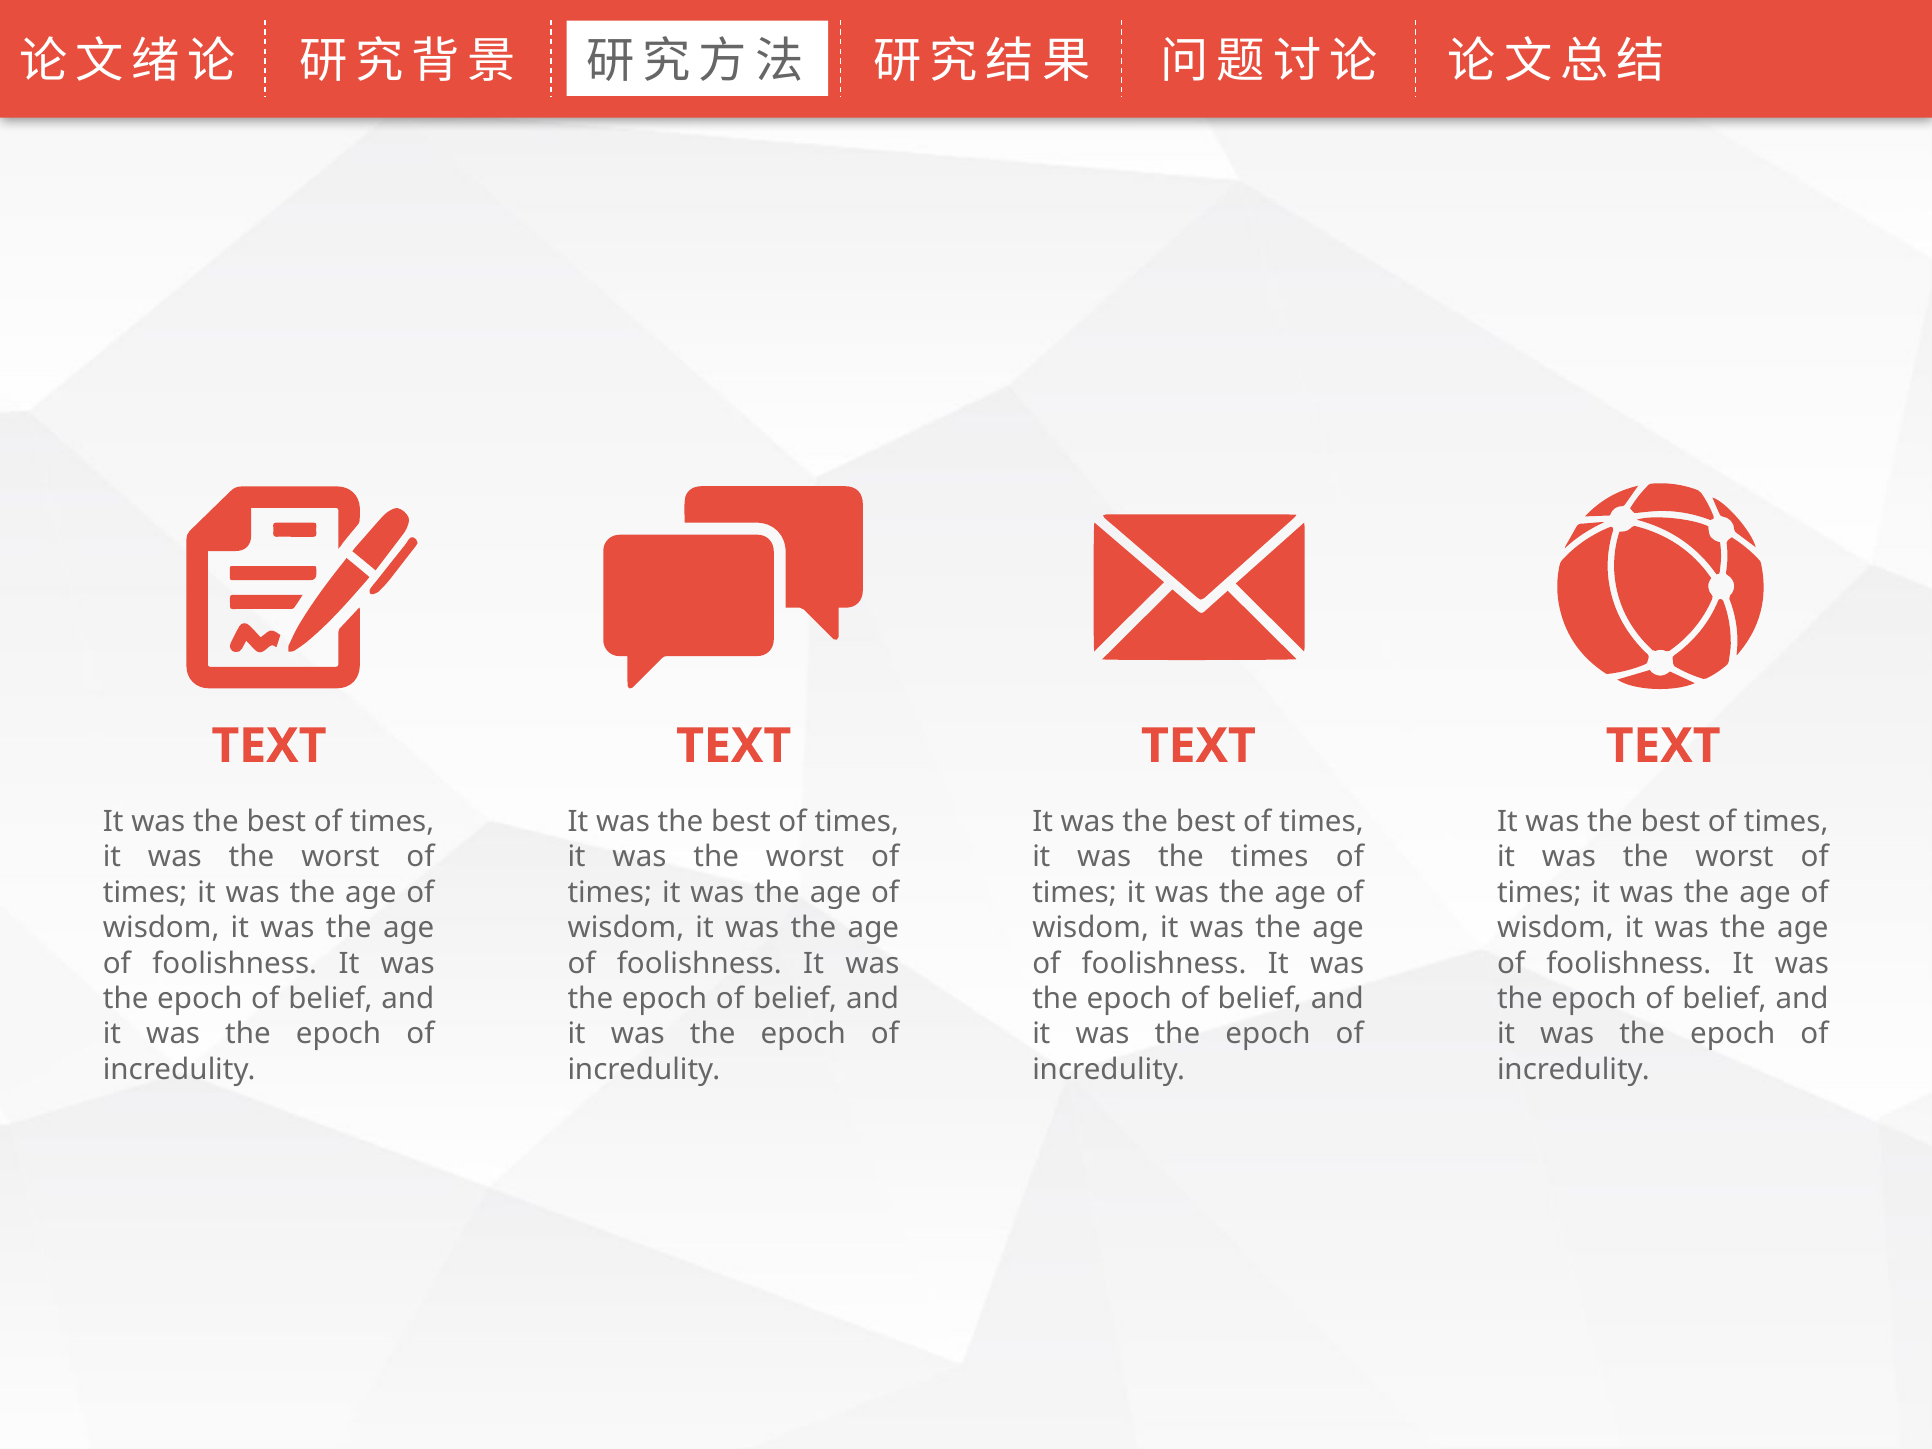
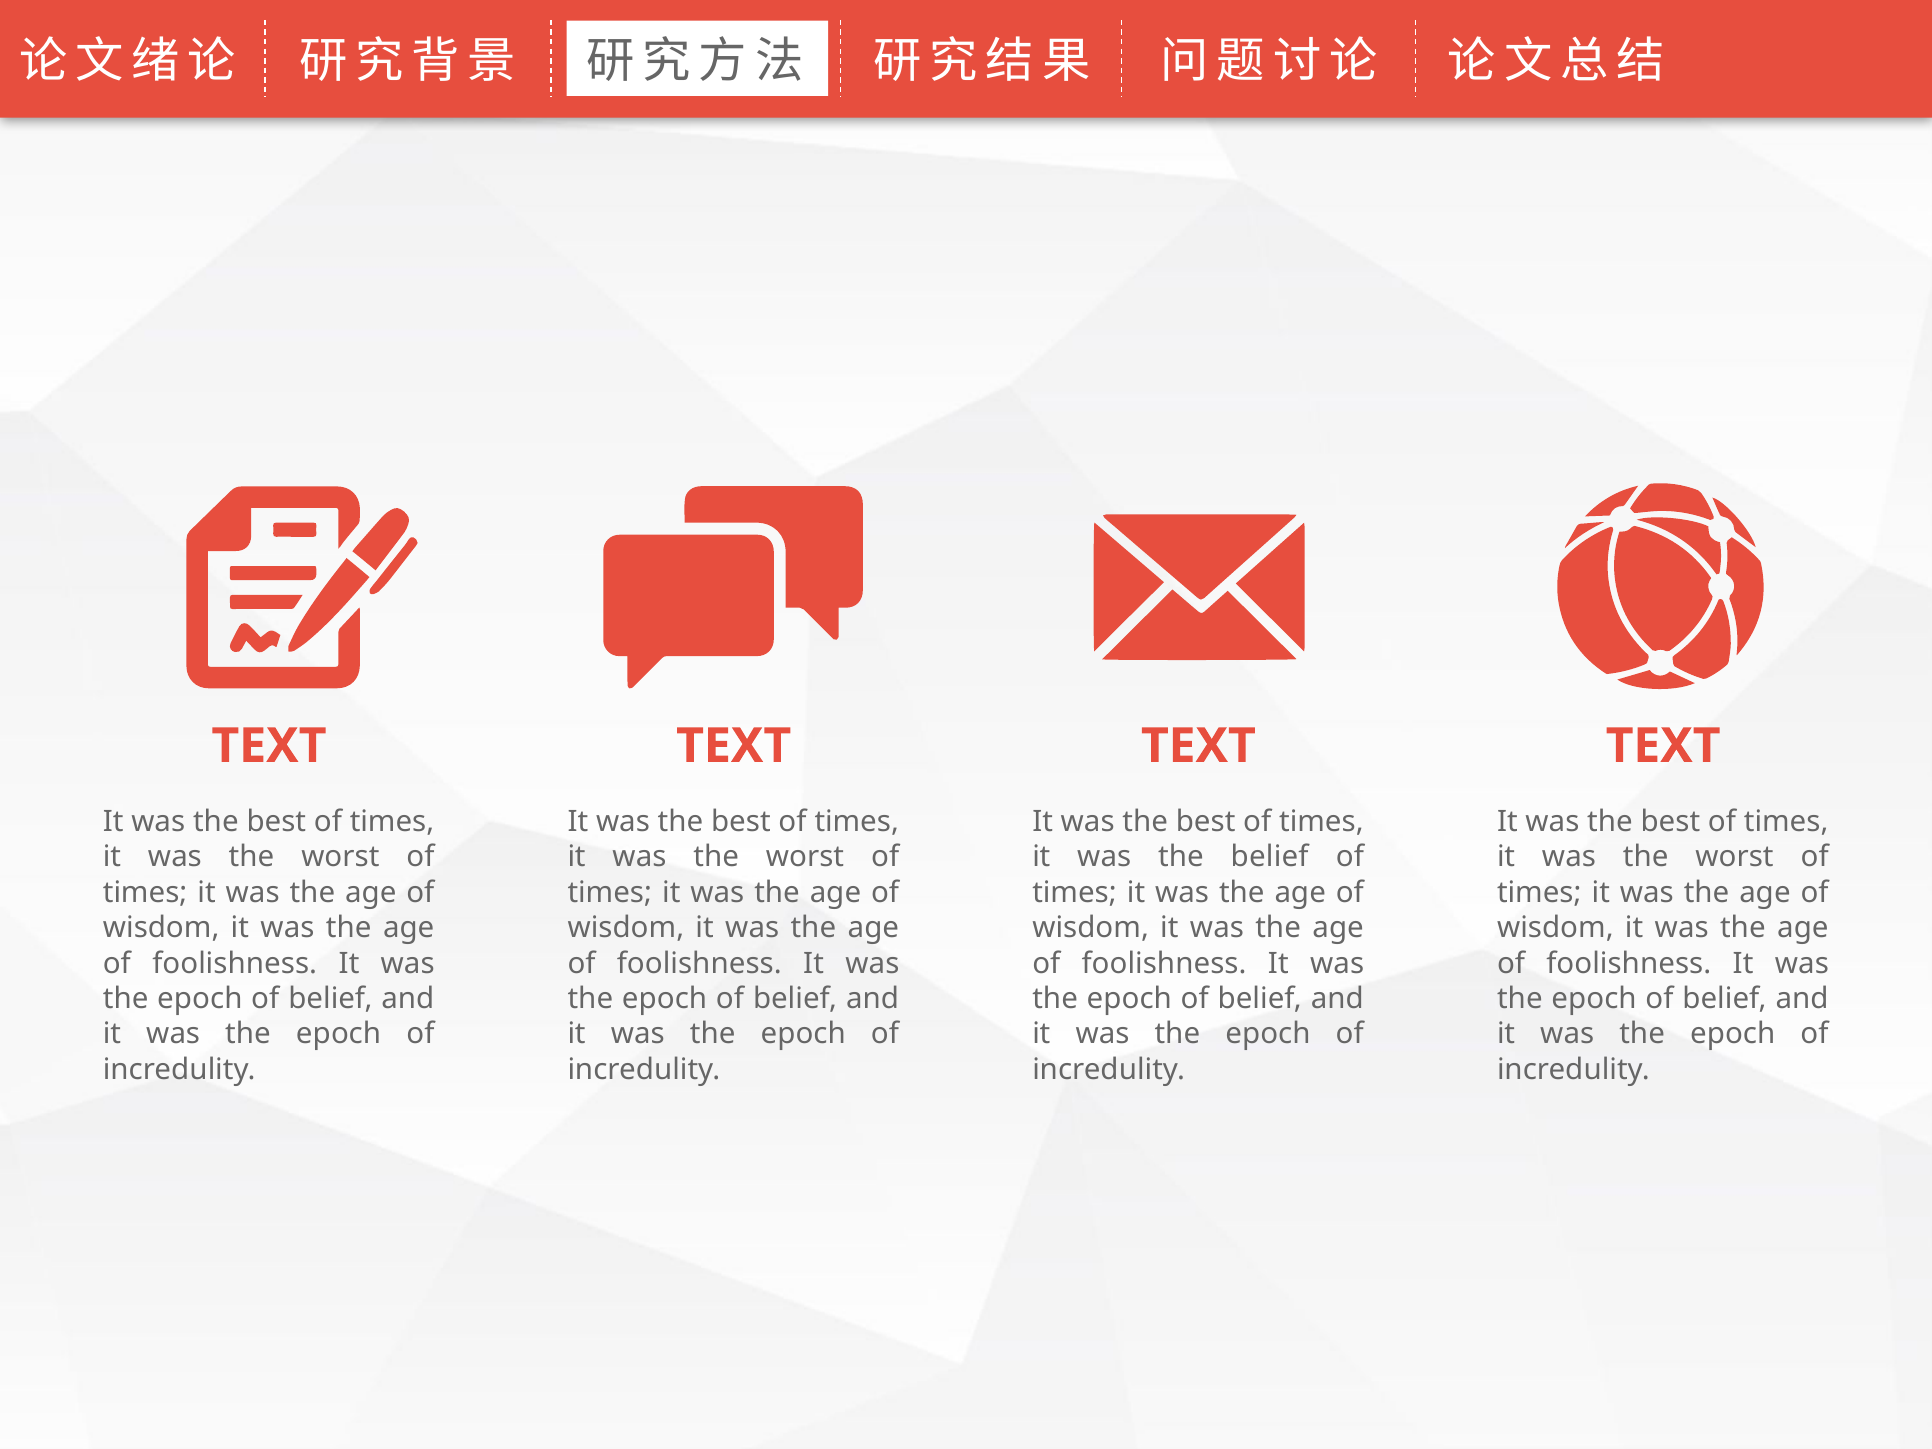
the times: times -> belief (1270, 857)
